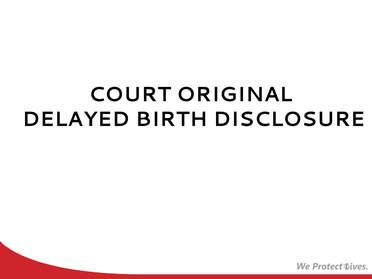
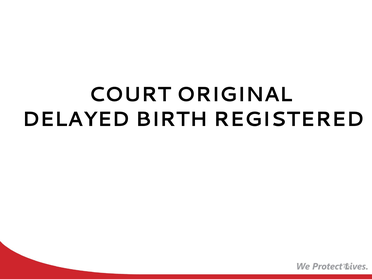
DISCLOSURE: DISCLOSURE -> REGISTERED (289, 119)
